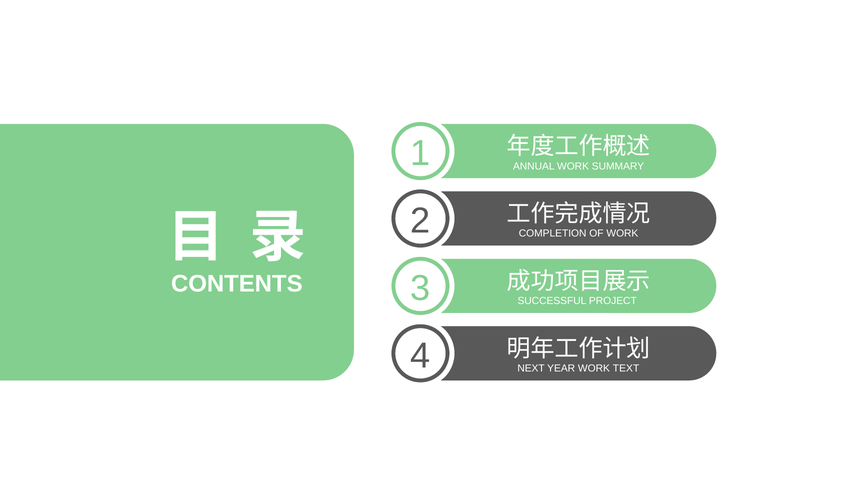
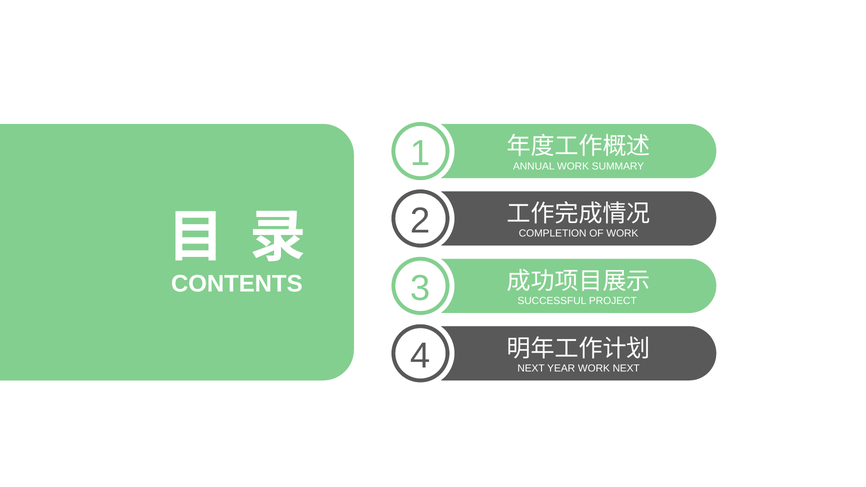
WORK TEXT: TEXT -> NEXT (626, 368)
